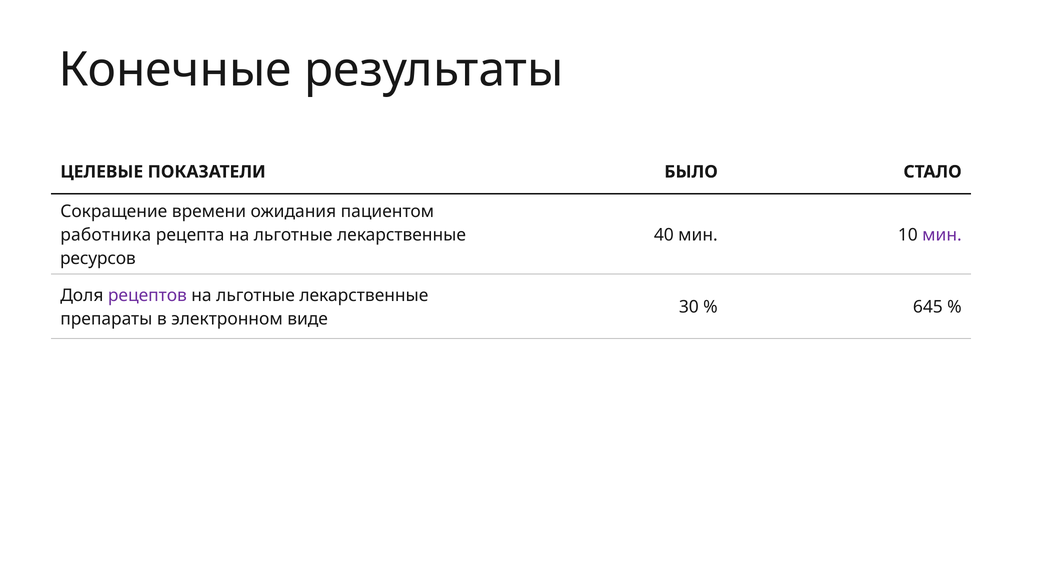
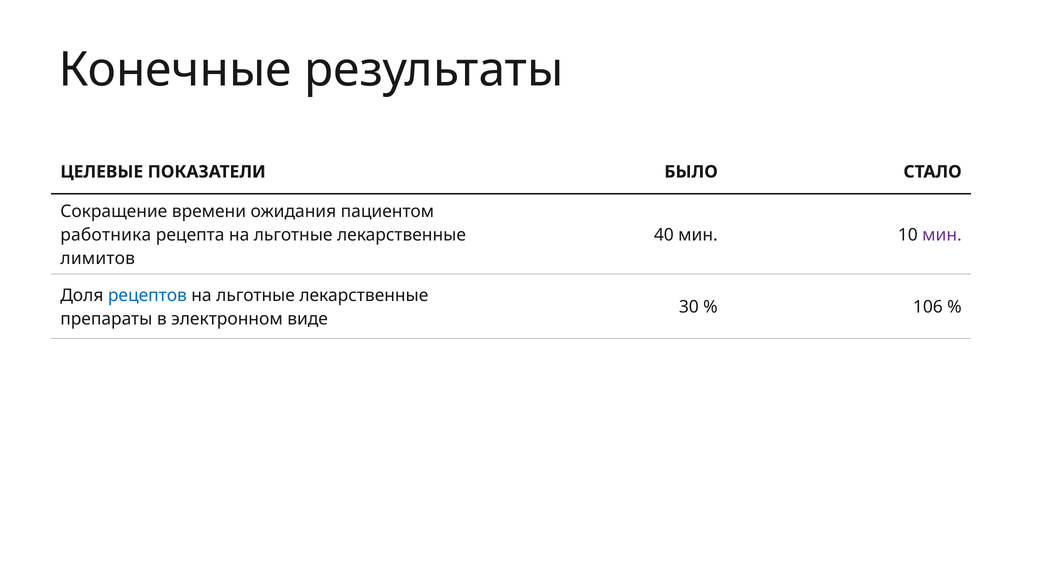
ресурсов: ресурсов -> лимитов (98, 259)
рецептов colour: purple -> blue (147, 296)
645: 645 -> 106 (928, 307)
